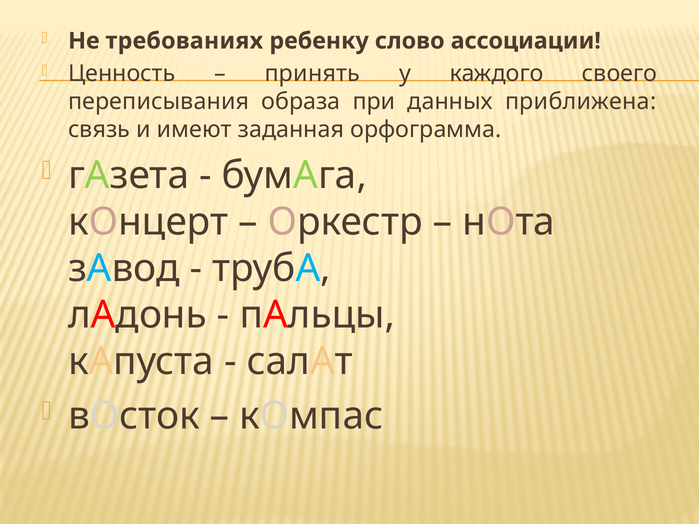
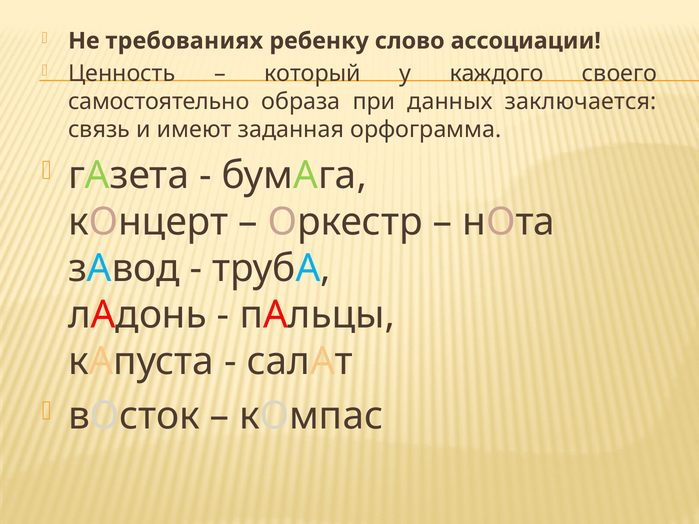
принять: принять -> который (312, 74)
переписывания: переписывания -> самостоятельно (159, 101)
приближена: приближена -> заключается (581, 101)
